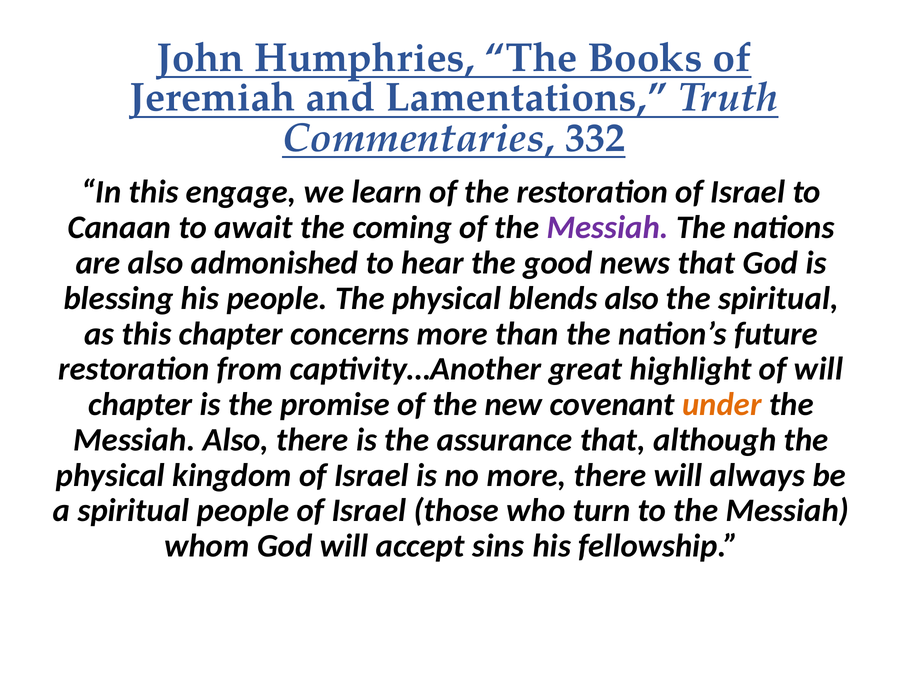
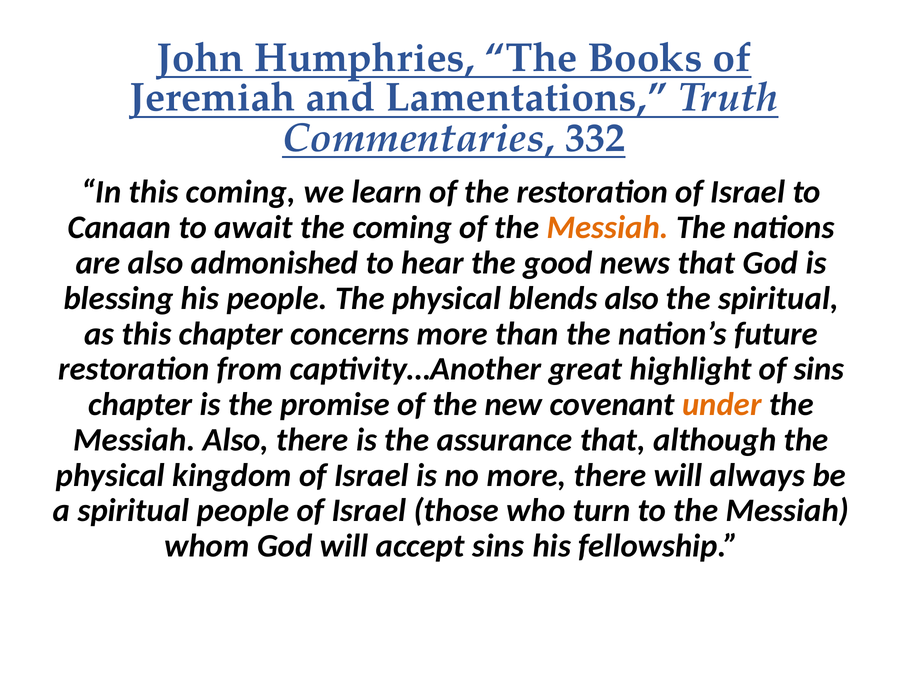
this engage: engage -> coming (241, 192)
Messiah colour: purple -> orange (608, 228)
of will: will -> sins (819, 369)
